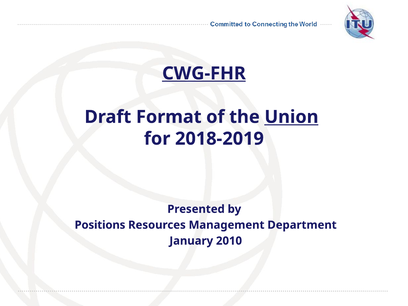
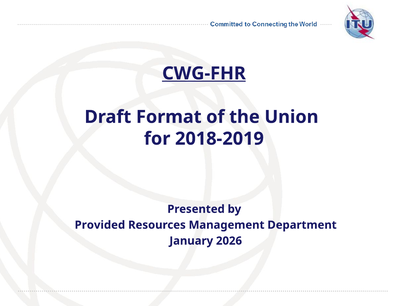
Union underline: present -> none (291, 117)
Positions: Positions -> Provided (100, 225)
2010: 2010 -> 2026 (229, 241)
